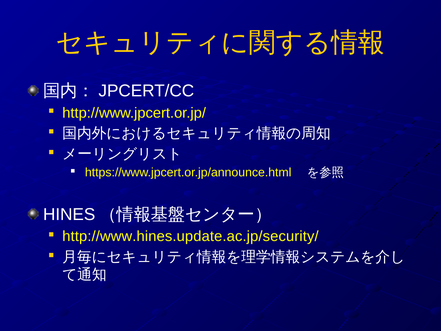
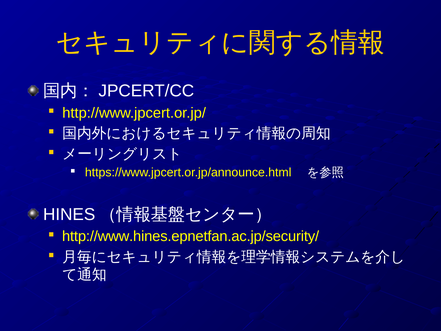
http://www.hines.update.ac.jp/security/: http://www.hines.update.ac.jp/security/ -> http://www.hines.epnetfan.ac.jp/security/ (191, 236)
